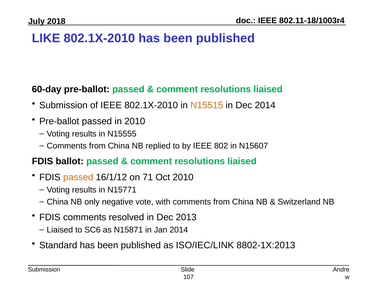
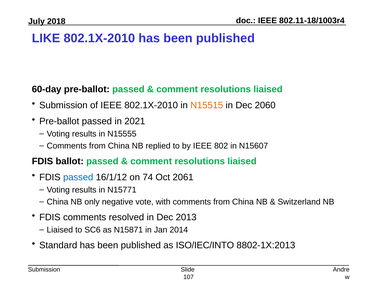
Dec 2014: 2014 -> 2060 (265, 105)
in 2010: 2010 -> 2021 (135, 121)
passed colour: orange -> blue (78, 177)
71: 71 -> 74 (148, 177)
Oct 2010: 2010 -> 2061 (183, 177)
ISO/IEC/LINK: ISO/IEC/LINK -> ISO/IEC/INTO (205, 245)
